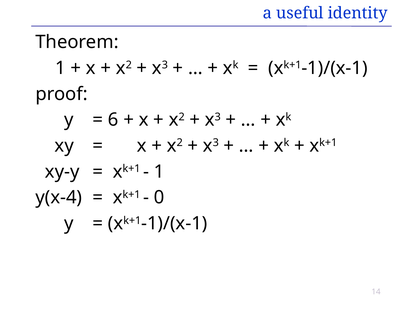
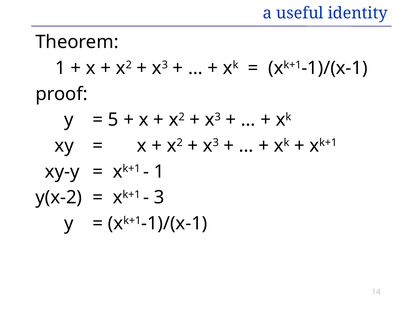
6: 6 -> 5 (113, 120)
y(x-4: y(x-4 -> y(x-2 (59, 198)
0: 0 -> 3 (159, 198)
